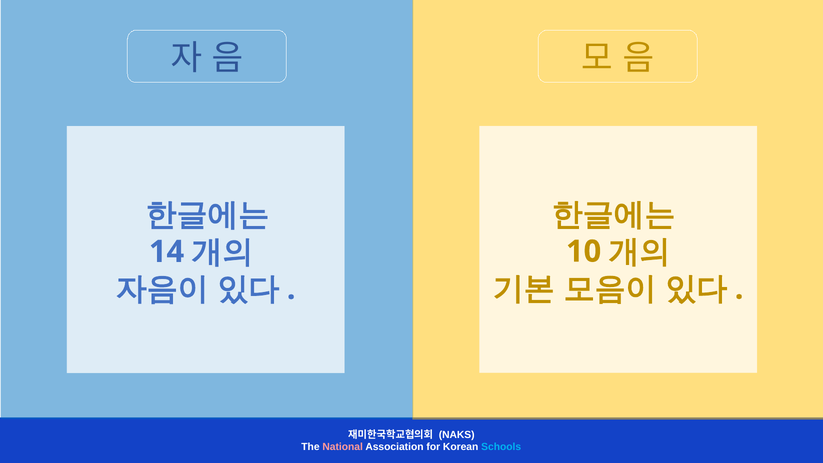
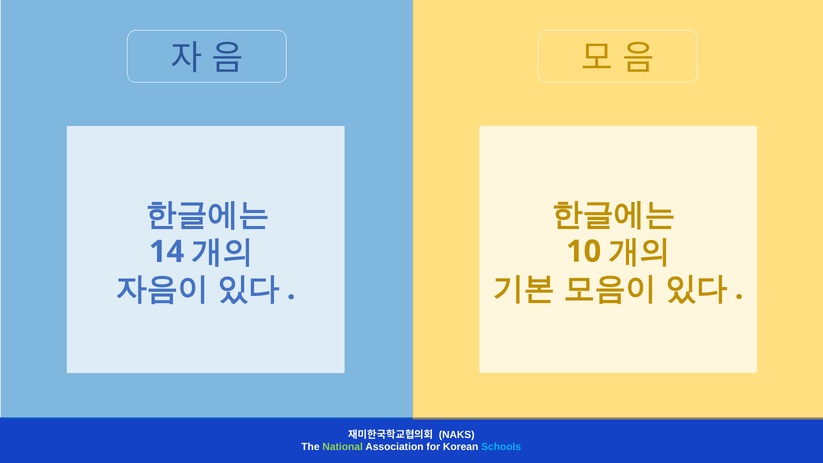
National colour: pink -> light green (343, 447)
